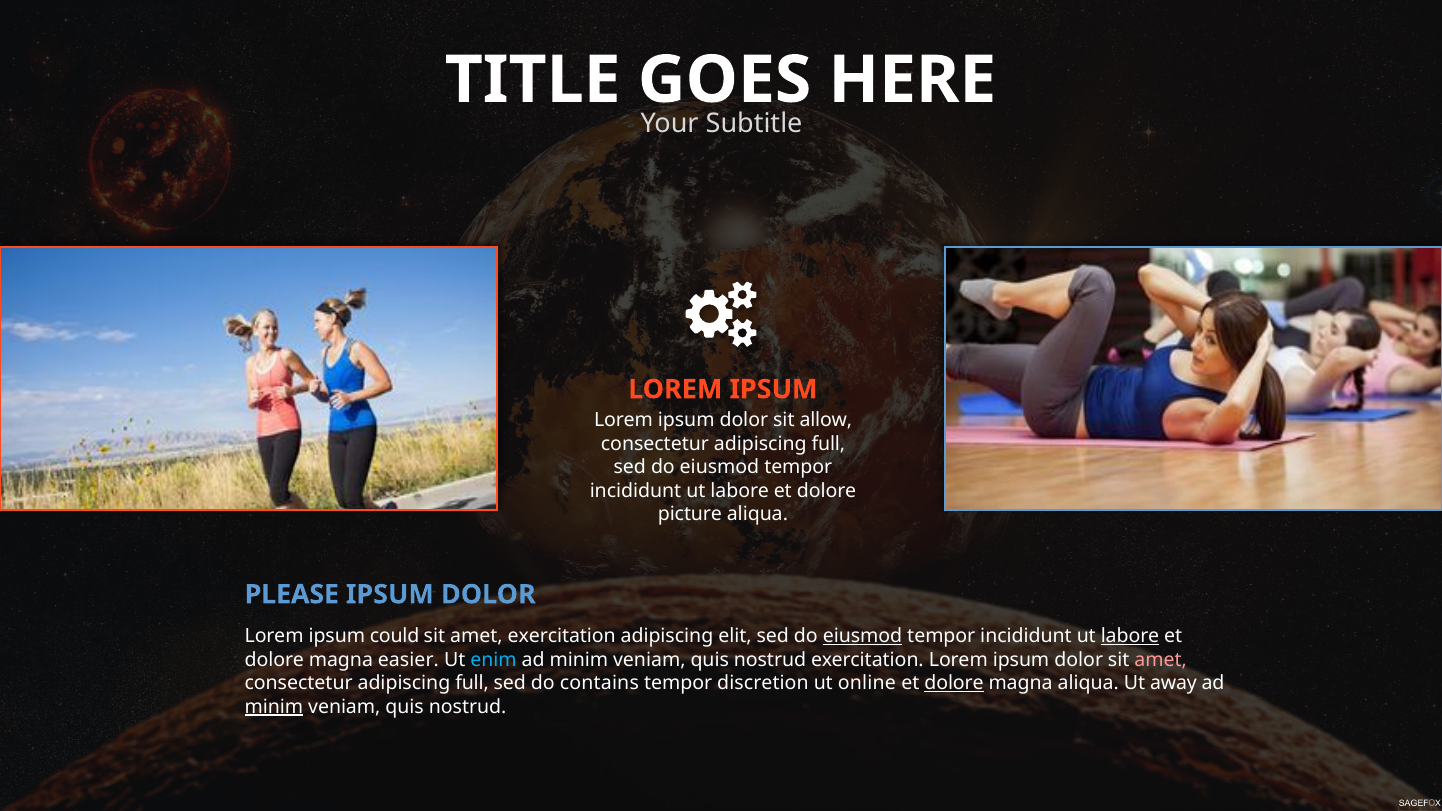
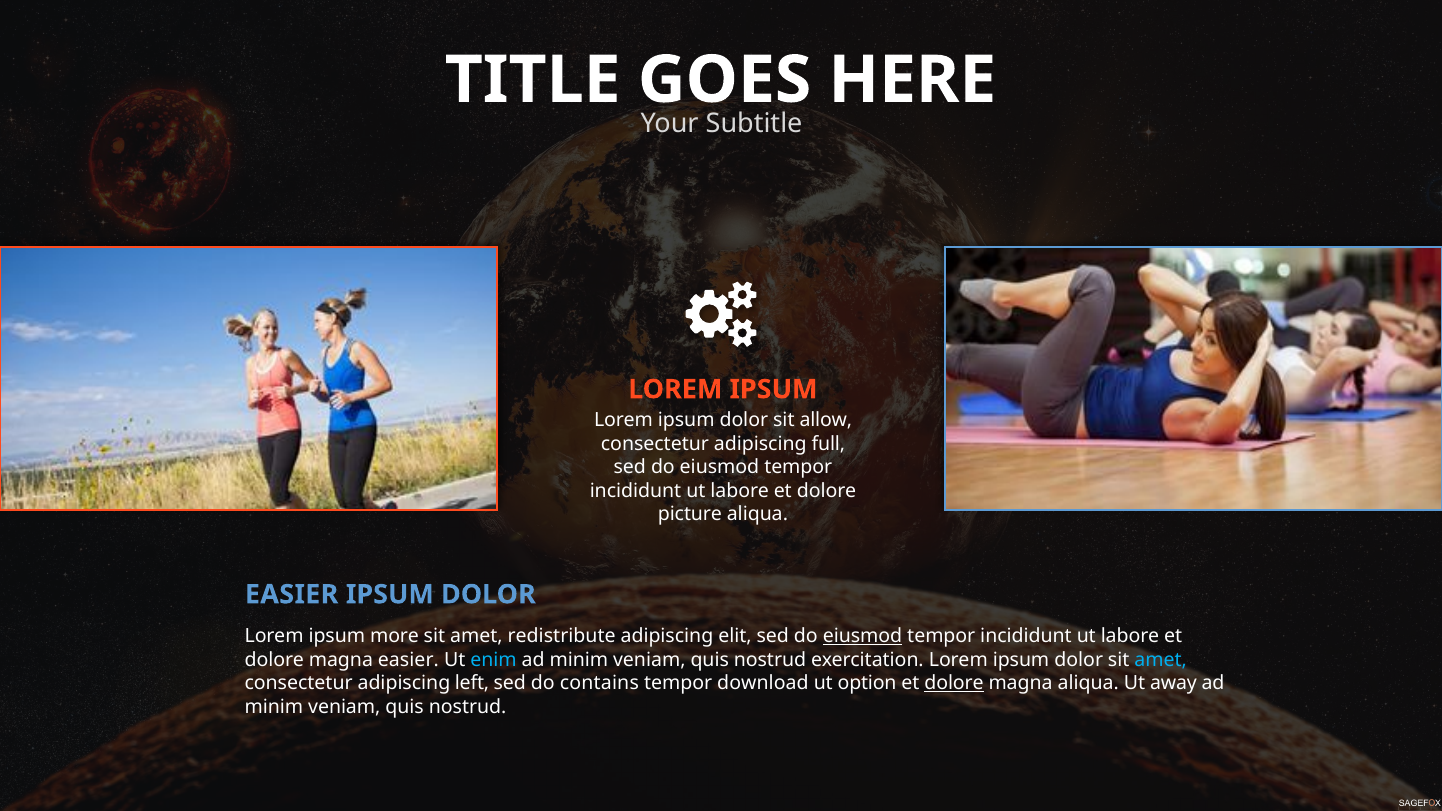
PLEASE: PLEASE -> EASIER (292, 595)
could: could -> more (395, 636)
amet exercitation: exercitation -> redistribute (562, 636)
labore underline: present -> none (1130, 636)
amet colour: pink -> light blue (1161, 660)
full: full -> left (472, 683)
discretion: discretion -> download (763, 683)
online: online -> option (867, 683)
minim underline: present -> none (274, 707)
